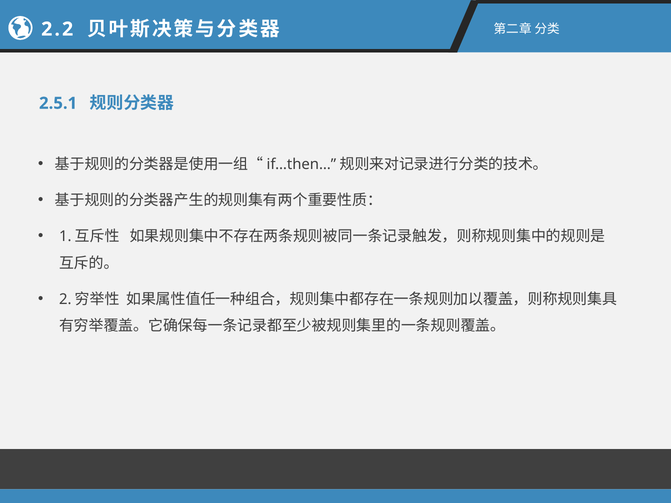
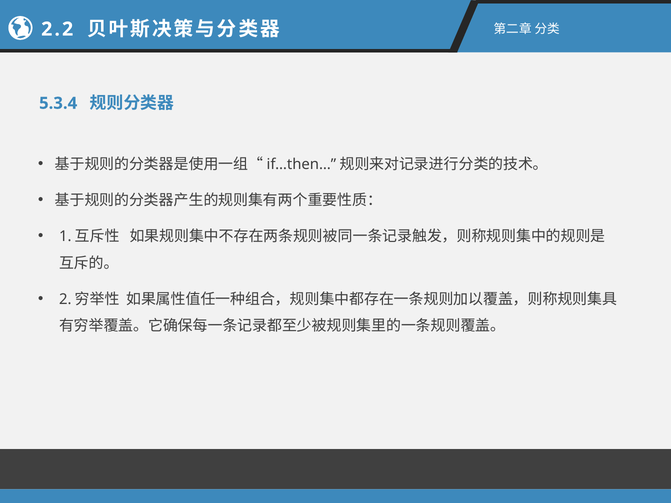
2.5.1: 2.5.1 -> 5.3.4 (58, 103)
